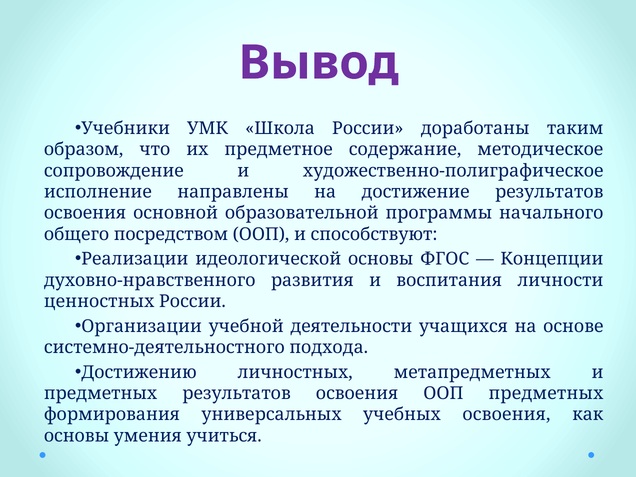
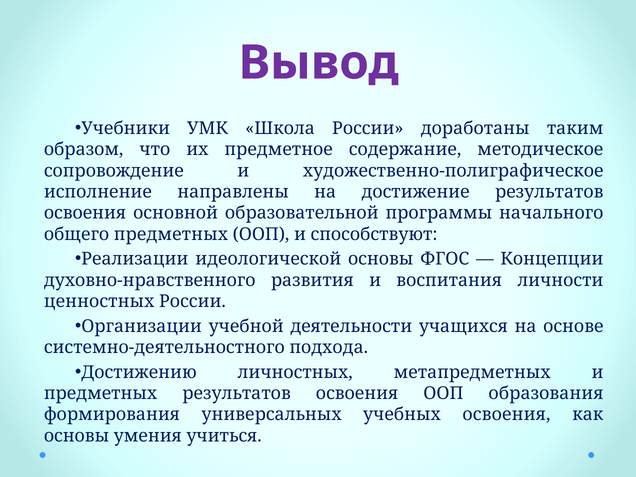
общего посредством: посредством -> предметных (171, 234)
ООП предметных: предметных -> образования (546, 393)
